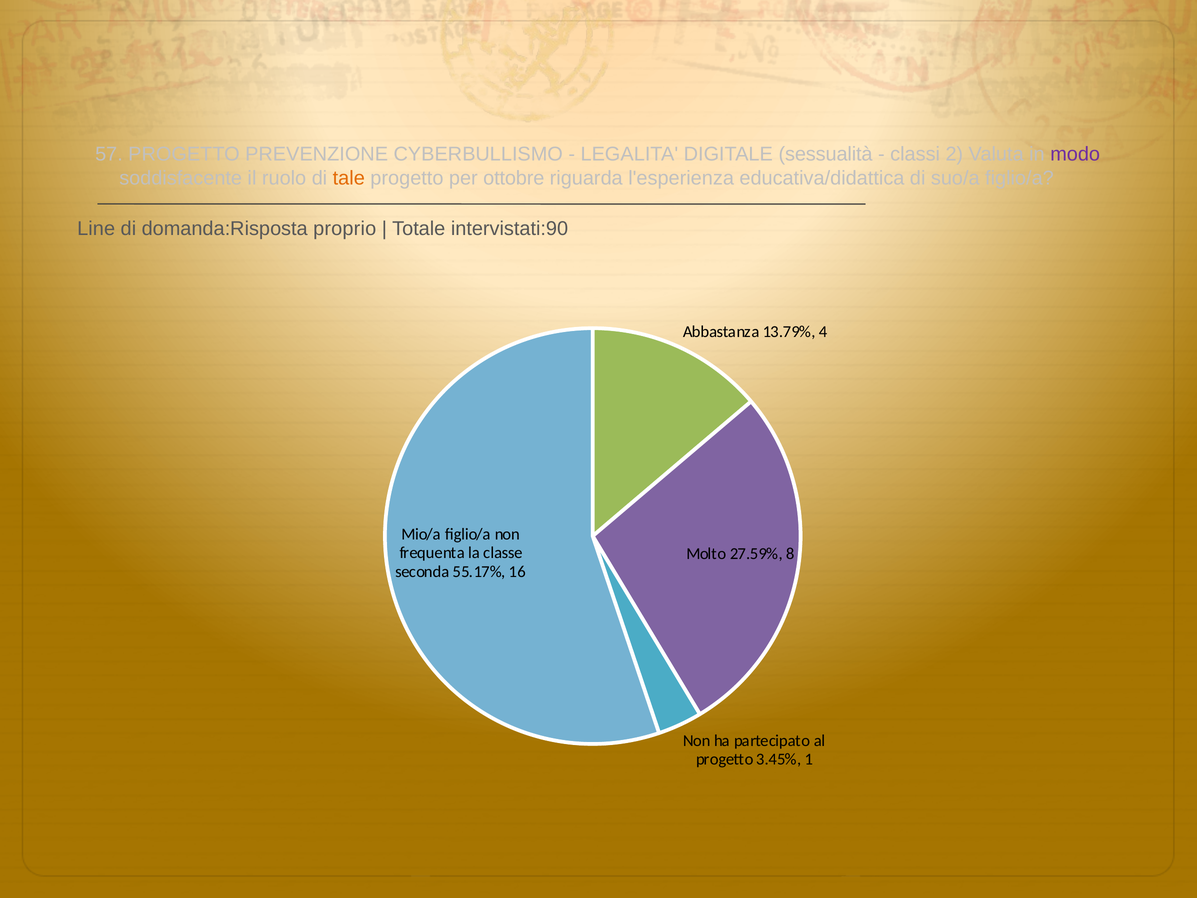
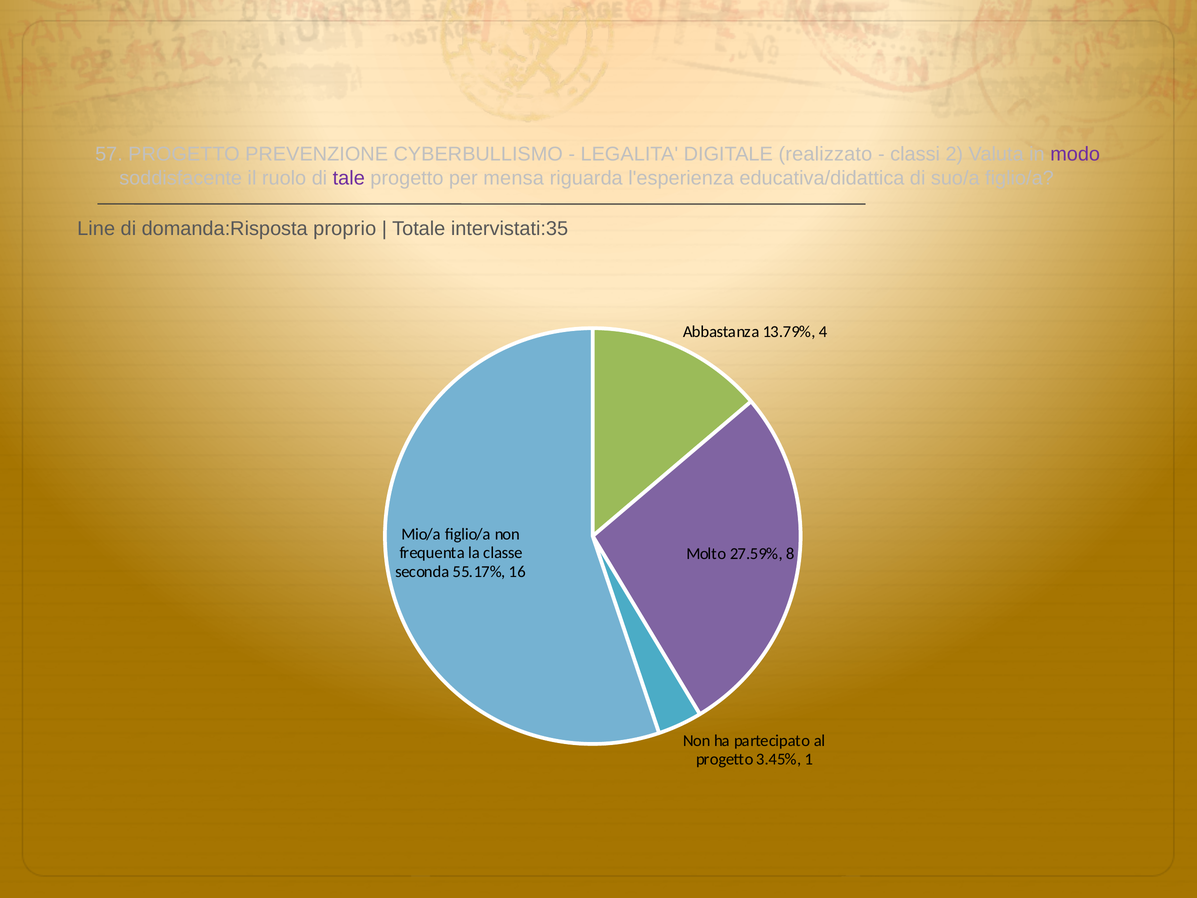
sessualità: sessualità -> realizzato (825, 154)
tale colour: orange -> purple (349, 178)
ottobre: ottobre -> mensa (514, 178)
intervistati:90: intervistati:90 -> intervistati:35 (510, 229)
